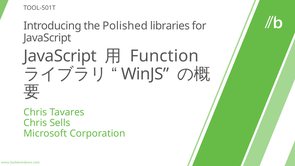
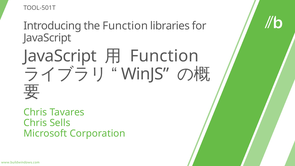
the Polished: Polished -> Function (125, 26)
